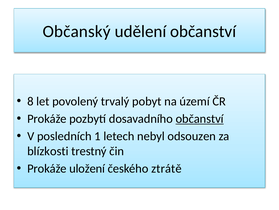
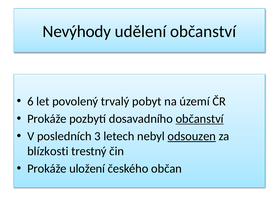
Občanský: Občanský -> Nevýhody (77, 31)
8: 8 -> 6 (30, 101)
1: 1 -> 3 (98, 136)
odsouzen underline: none -> present (192, 136)
ztrátě: ztrátě -> občan (167, 168)
